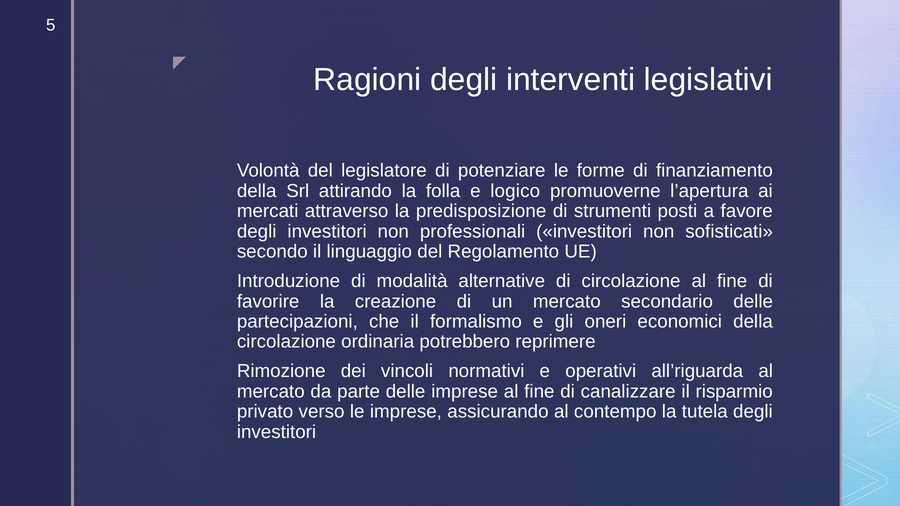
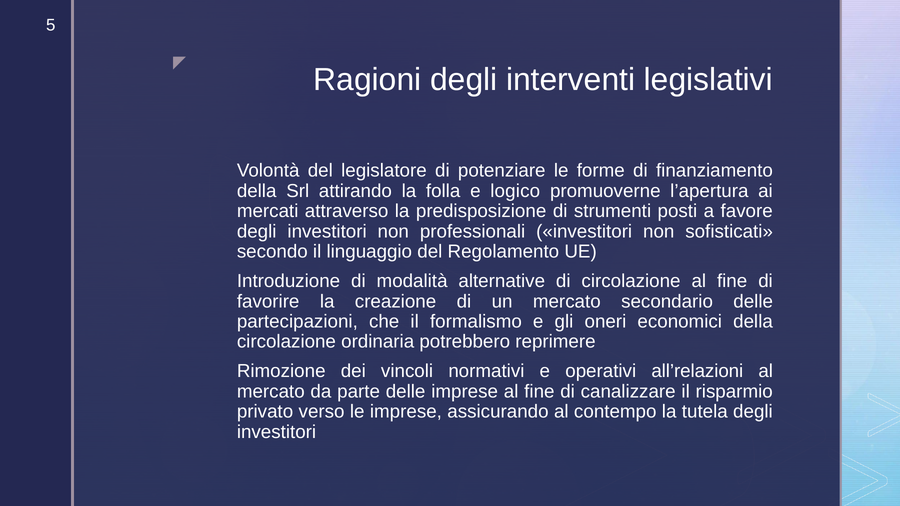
all’riguarda: all’riguarda -> all’relazioni (697, 371)
